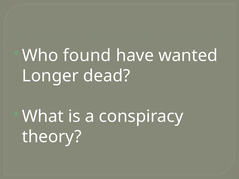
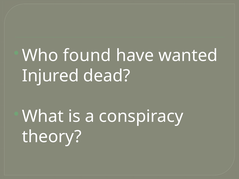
Longer: Longer -> Injured (50, 76)
